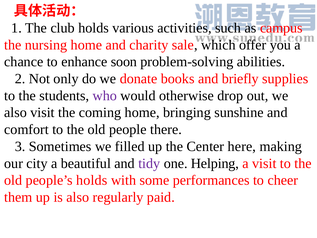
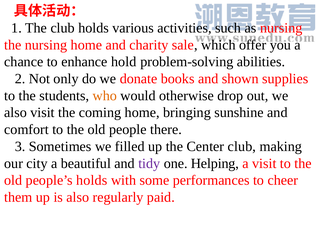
as campus: campus -> nursing (281, 28)
soon: soon -> hold (124, 62)
briefly: briefly -> shown (240, 79)
who colour: purple -> orange (105, 96)
Center here: here -> club (242, 146)
